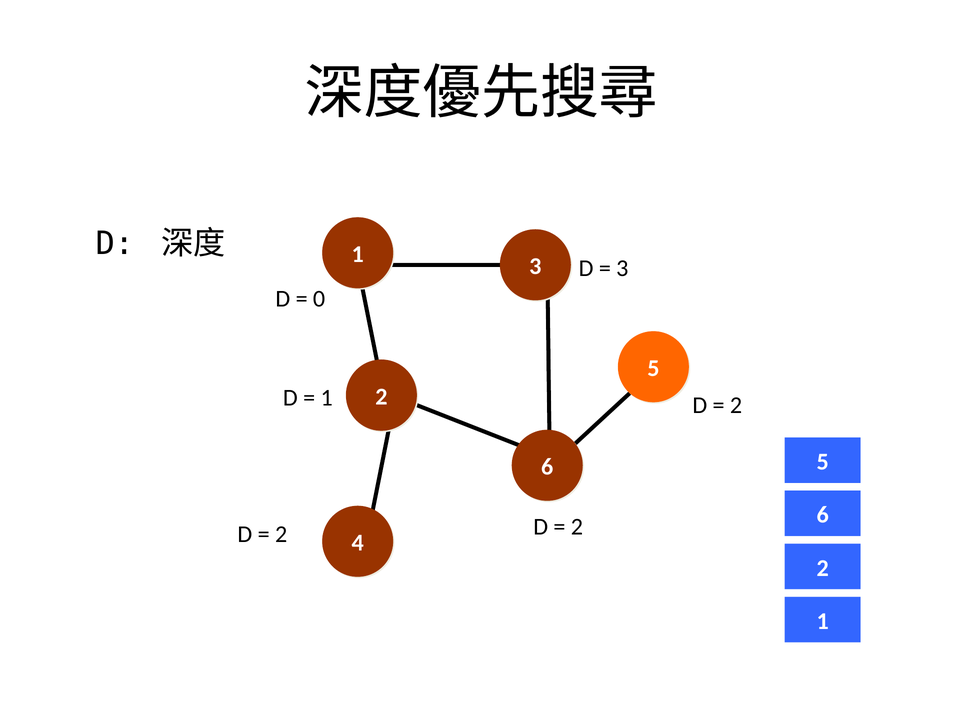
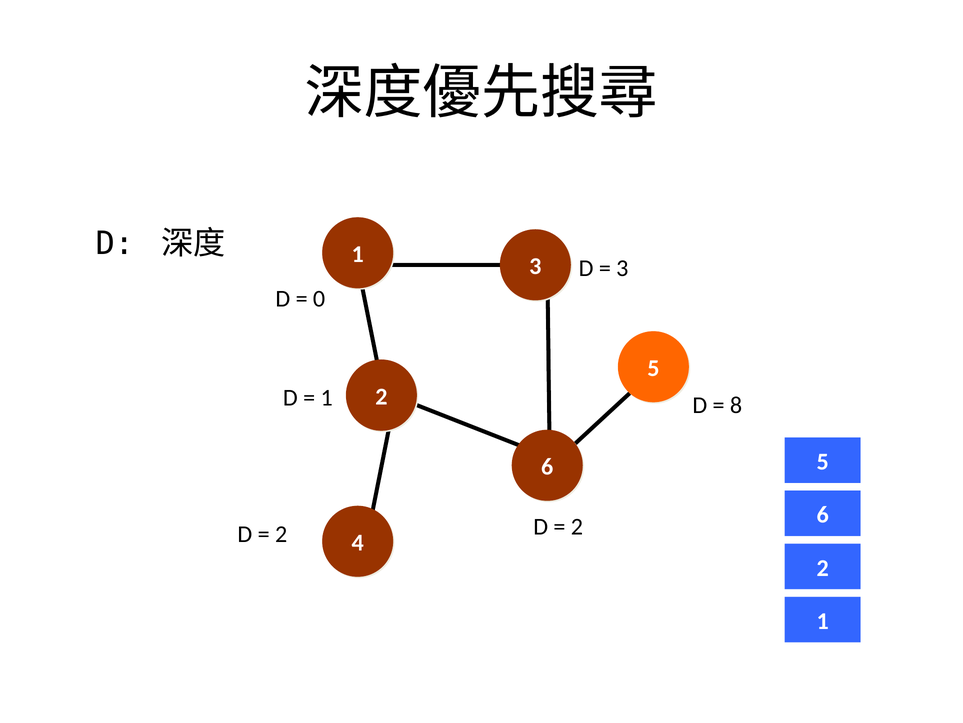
2: 2 -> 8 (736, 405)
